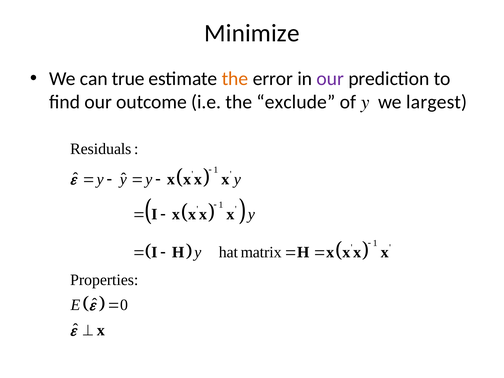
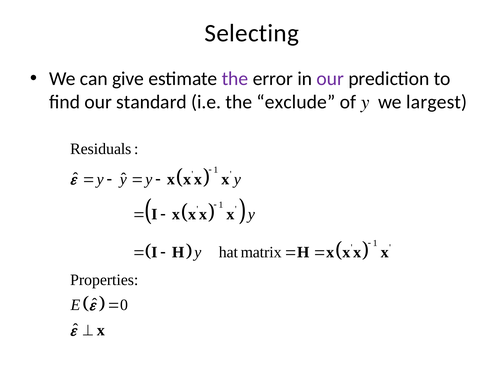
Minimize: Minimize -> Selecting (252, 33)
true: true -> give (128, 79)
the colour: orange -> purple (235, 79)
outcome: outcome -> standard (152, 102)
